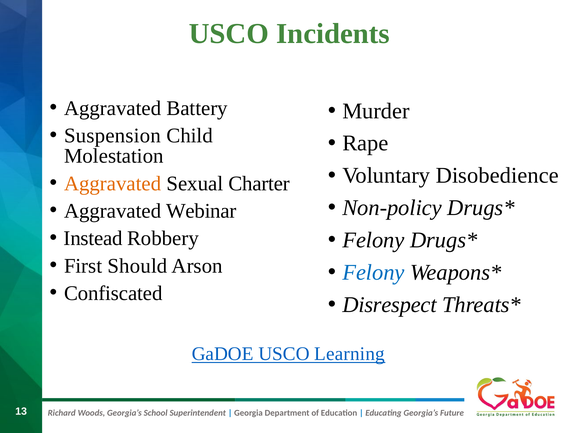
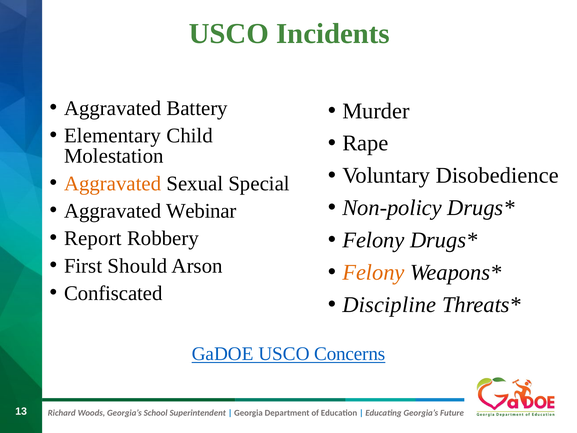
Suspension: Suspension -> Elementary (113, 136)
Charter: Charter -> Special (259, 183)
Instead: Instead -> Report (93, 238)
Felony colour: blue -> orange (373, 272)
Disrespect: Disrespect -> Discipline (389, 304)
Learning: Learning -> Concerns (350, 354)
